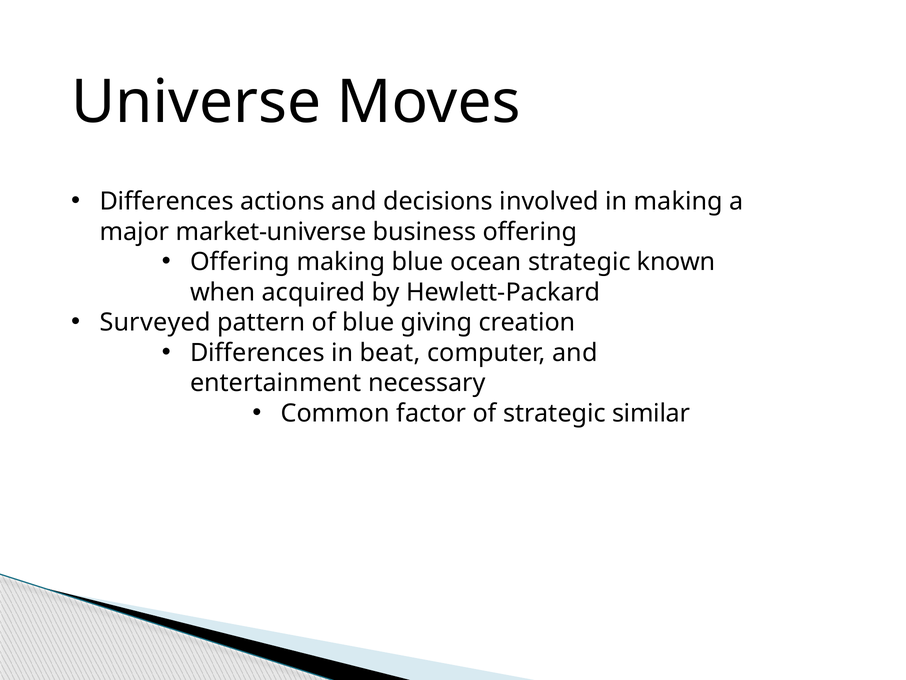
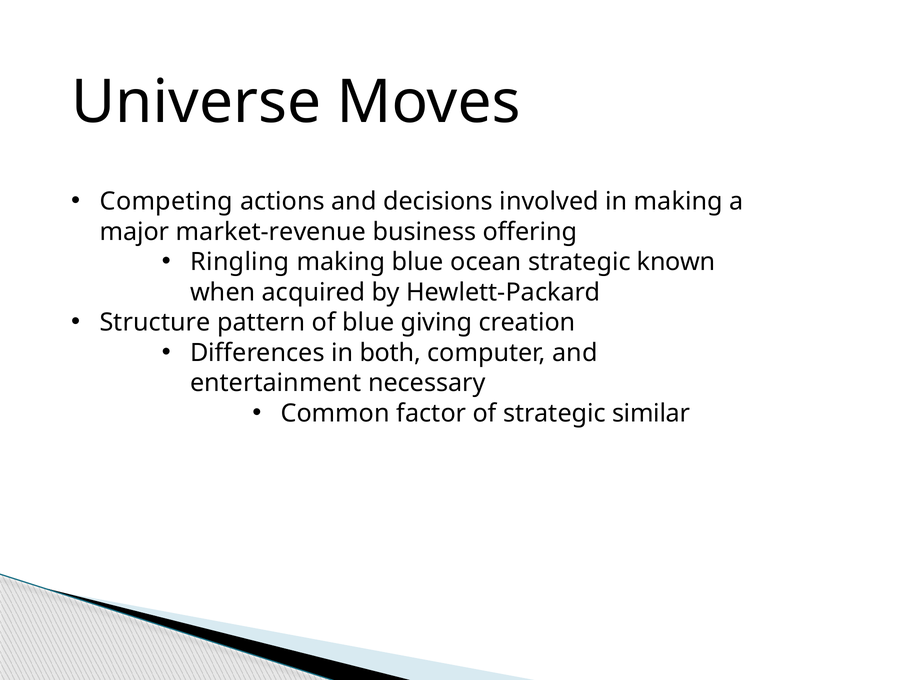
Differences: Differences -> Competing (166, 201)
market-universe: market-universe -> market-revenue (271, 232)
Offering: Offering -> Ringling (240, 262)
Surveyed: Surveyed -> Structure (155, 322)
beat: beat -> both (390, 352)
